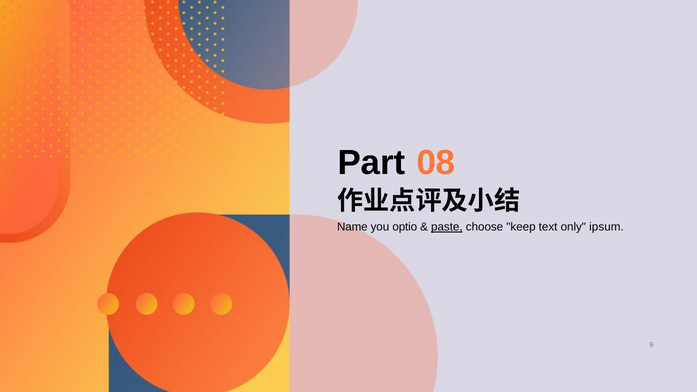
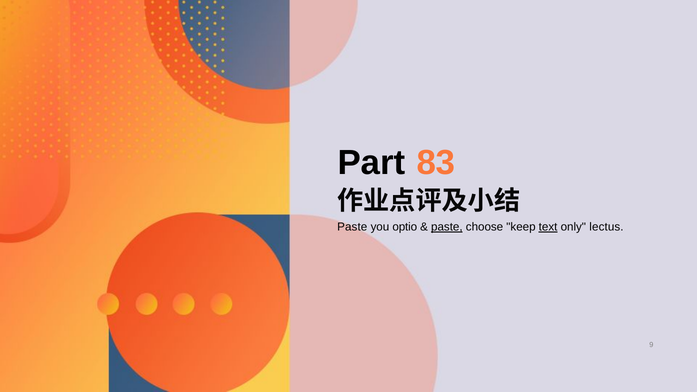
08: 08 -> 83 (436, 163)
Name: Name -> Paste (352, 227)
text underline: none -> present (548, 227)
ipsum: ipsum -> lectus (606, 227)
